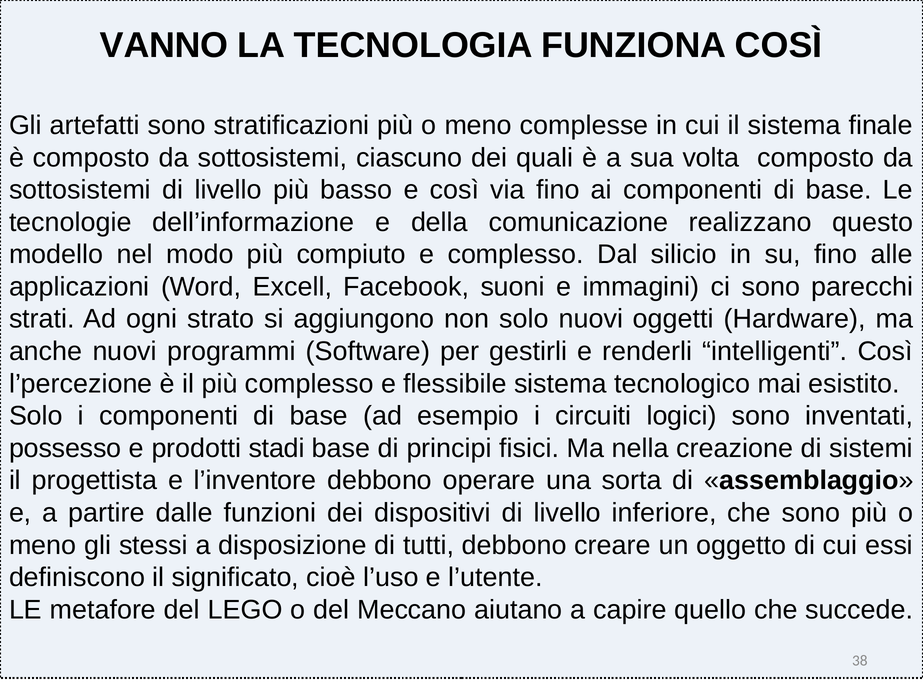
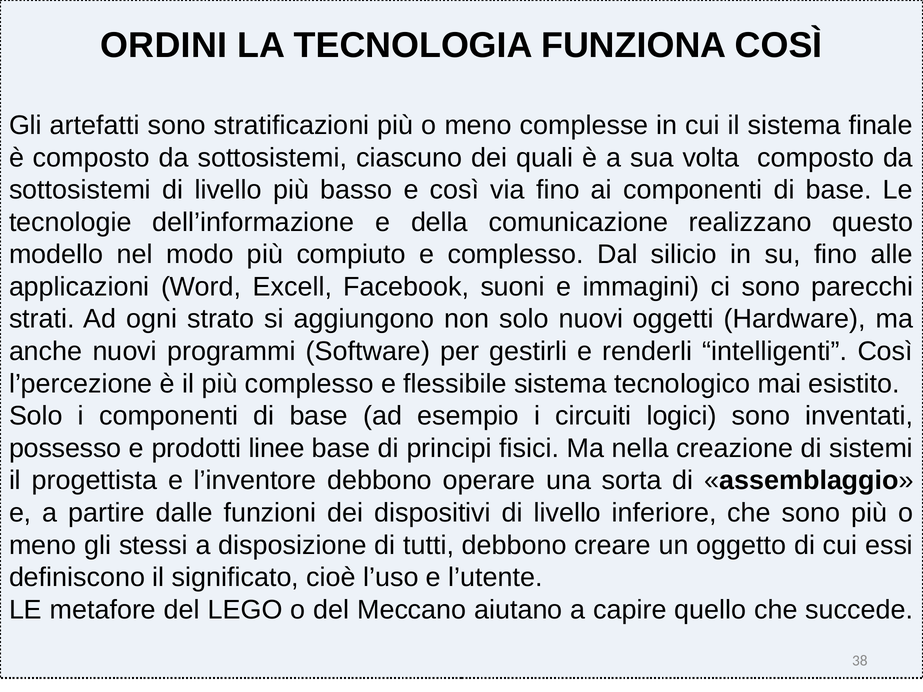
VANNO: VANNO -> ORDINI (164, 45)
stadi: stadi -> linee (277, 448)
